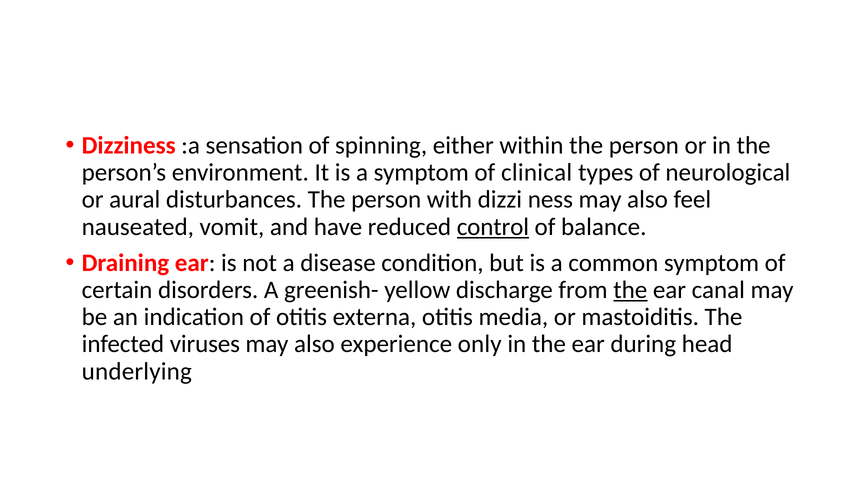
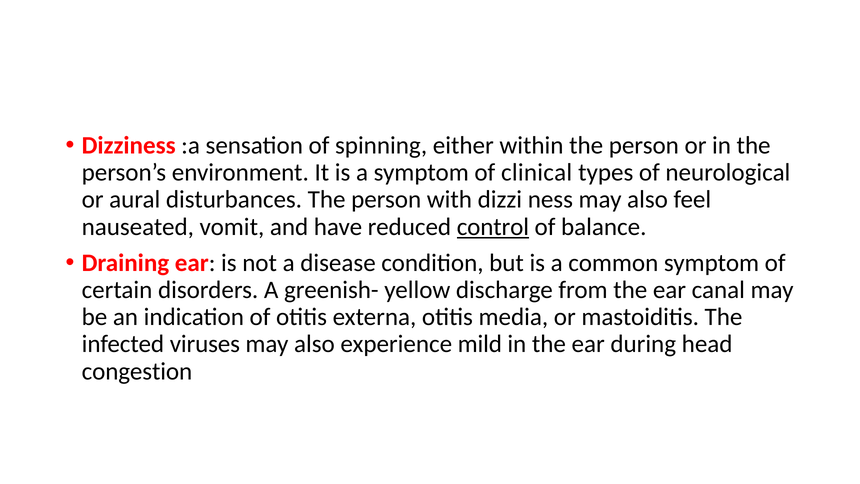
the underline: present -> none (630, 290)
only: only -> mild (480, 344)
underlying: underlying -> congestion (137, 371)
